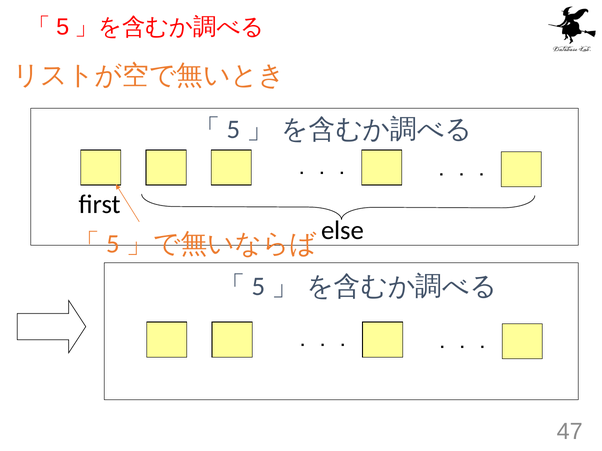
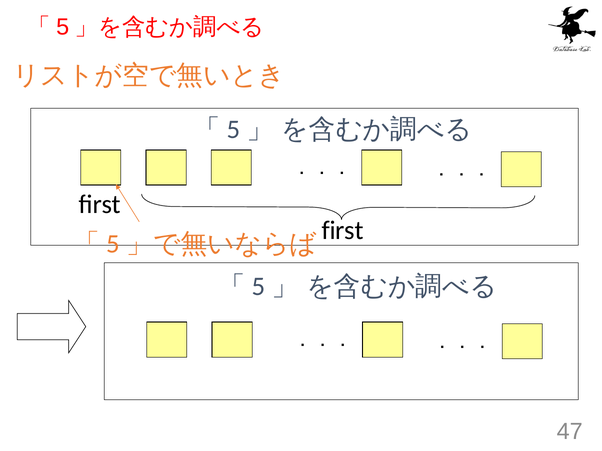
else: else -> first (343, 231)
